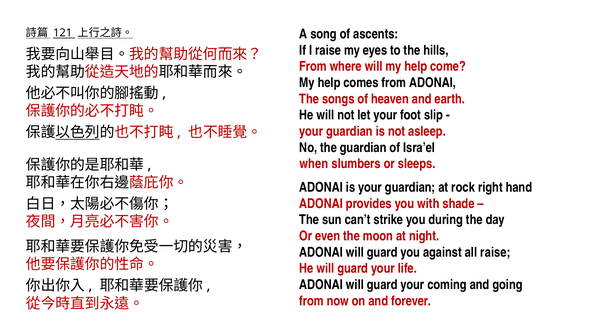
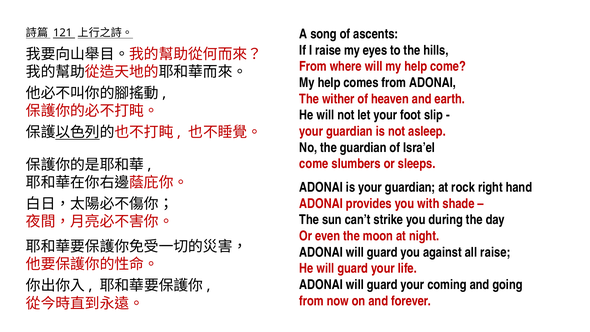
songs: songs -> wither (338, 99)
when: when -> come (314, 164)
